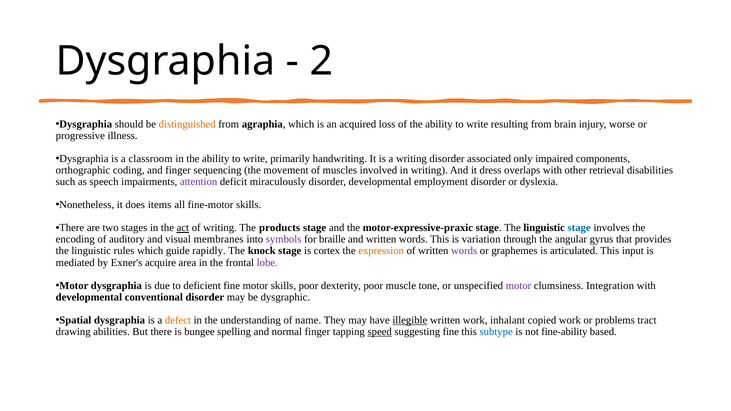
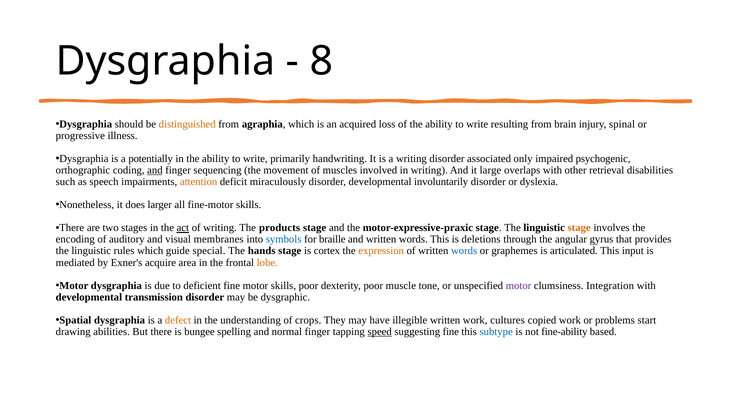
2: 2 -> 8 (322, 61)
worse: worse -> spinal (622, 124)
classroom: classroom -> potentially (151, 159)
components: components -> psychogenic (603, 159)
and underline: none -> present (155, 170)
dress: dress -> large (490, 170)
attention colour: purple -> orange (199, 182)
employment: employment -> involuntarily (441, 182)
items: items -> larger (160, 205)
stage colour: blue -> orange (579, 228)
symbols colour: purple -> blue (284, 240)
variation: variation -> deletions (481, 240)
rapidly: rapidly -> special (209, 251)
knock: knock -> hands (262, 251)
words colour: purple -> blue (464, 251)
lobe colour: purple -> orange (267, 263)
conventional: conventional -> transmission (154, 297)
name: name -> crops (308, 320)
illegible underline: present -> none (410, 320)
inhalant: inhalant -> cultures (508, 320)
tract: tract -> start (647, 320)
